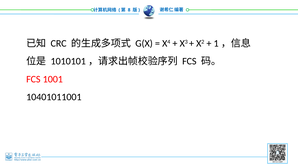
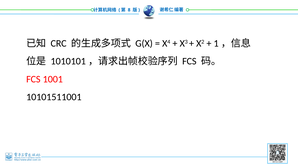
10401011001: 10401011001 -> 10101511001 (54, 97)
